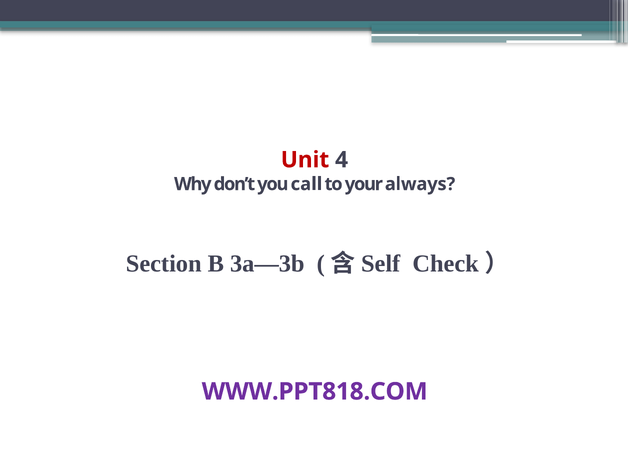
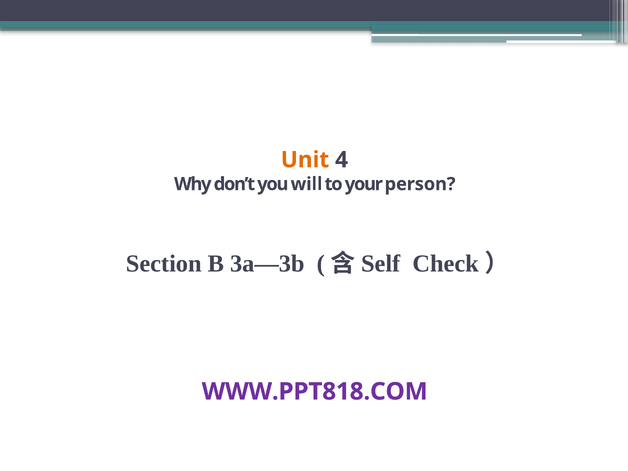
Unit colour: red -> orange (305, 160)
call: call -> will (307, 184)
always: always -> person (420, 184)
